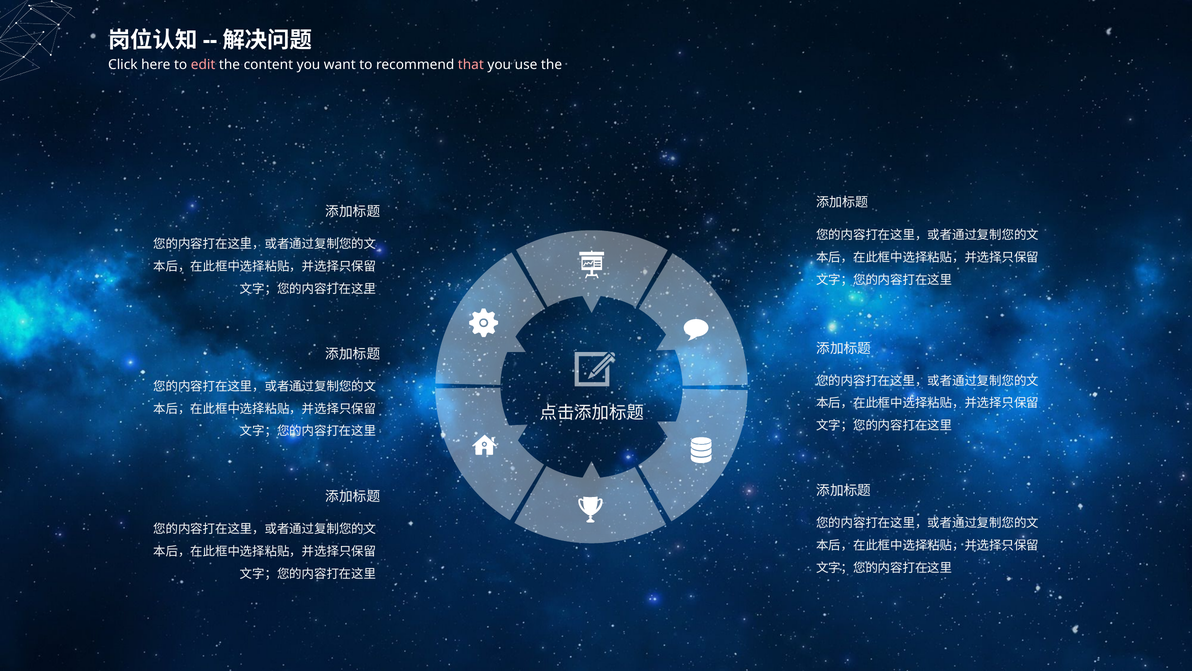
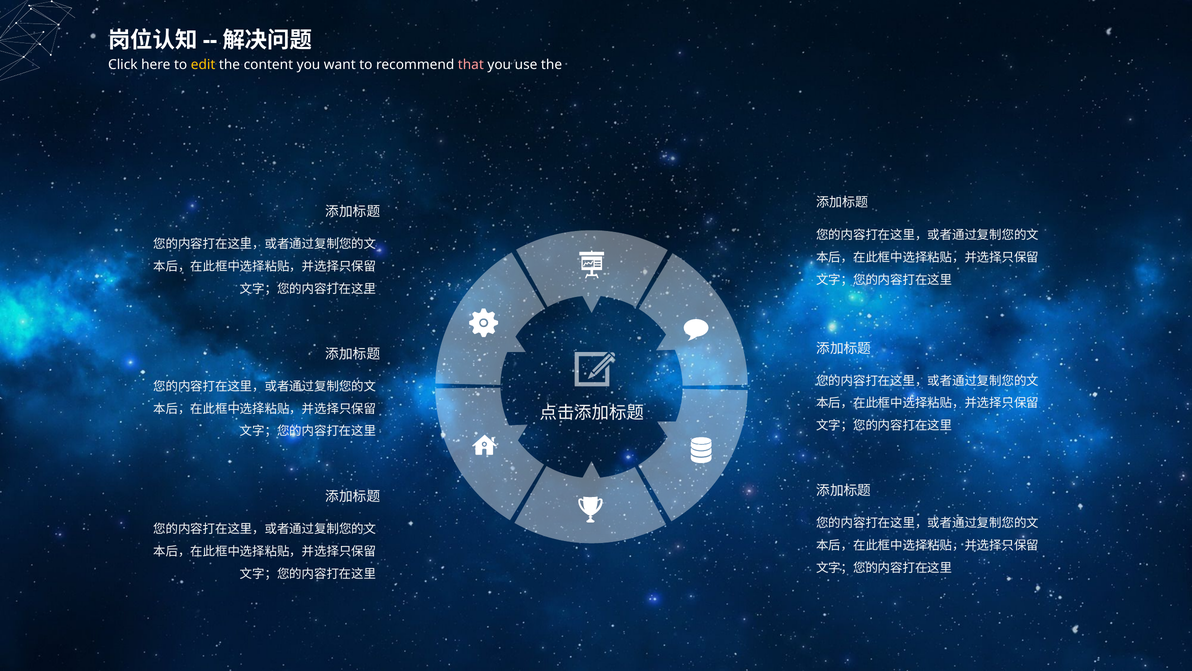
edit colour: pink -> yellow (203, 65)
